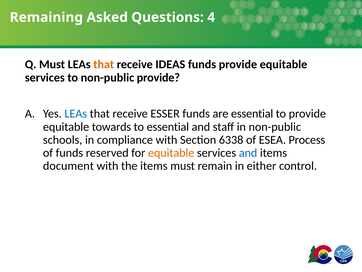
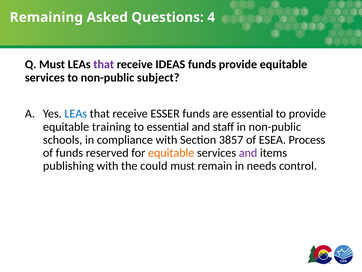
that colour: orange -> purple (104, 64)
non-public provide: provide -> subject (158, 77)
towards: towards -> training (111, 127)
6338: 6338 -> 3857 (231, 140)
and colour: blue -> purple (248, 153)
document: document -> publishing (68, 166)
the items: items -> could (154, 166)
either: either -> needs (262, 166)
